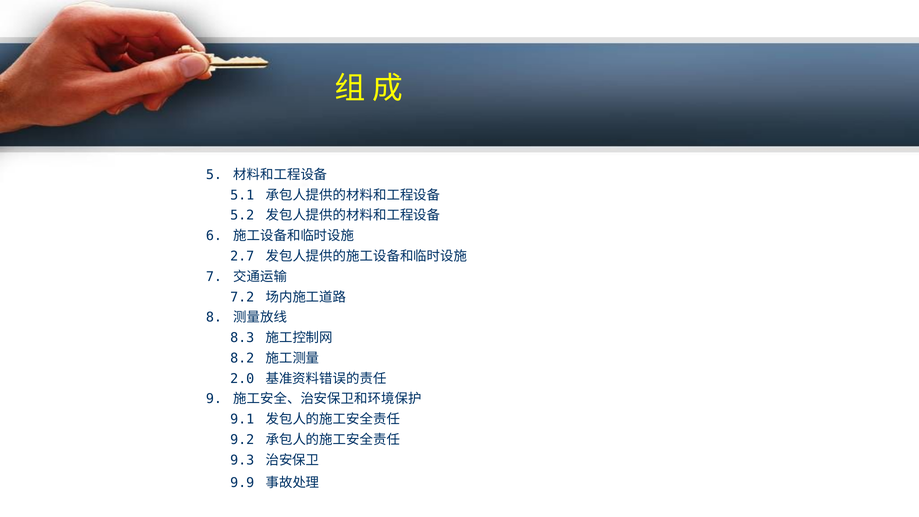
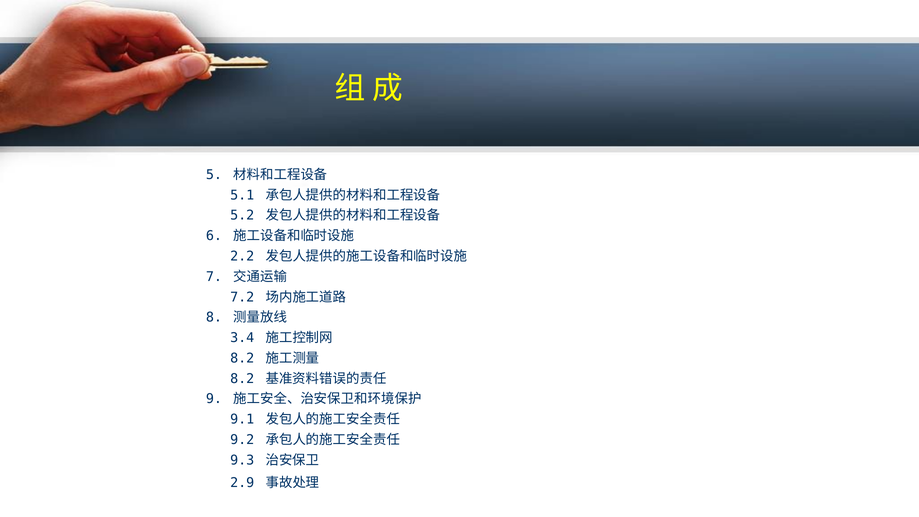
2.7: 2.7 -> 2.2 (242, 256)
8.3: 8.3 -> 3.4 (242, 338)
2.0: 2.0 -> 8.2 (242, 379)
9.9: 9.9 -> 2.9 (242, 483)
